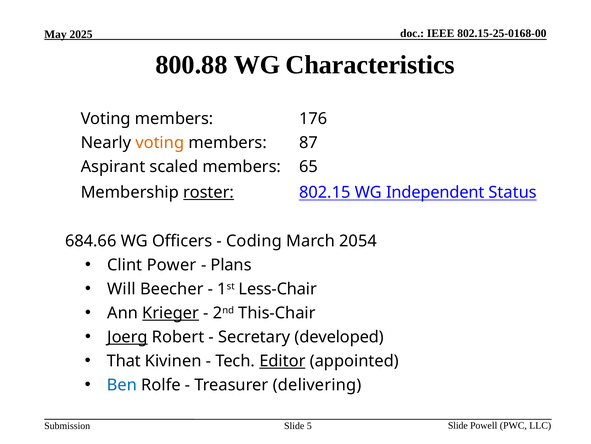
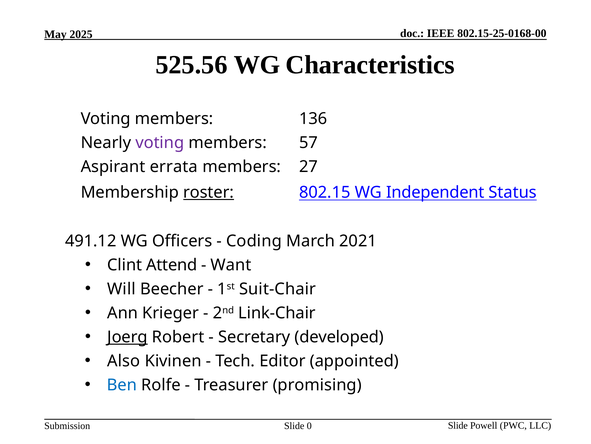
800.88: 800.88 -> 525.56 (191, 65)
176: 176 -> 136 (313, 119)
voting colour: orange -> purple (160, 142)
87: 87 -> 57 (308, 142)
scaled: scaled -> errata (174, 166)
65: 65 -> 27 (308, 166)
684.66: 684.66 -> 491.12 (91, 241)
2054: 2054 -> 2021 (358, 241)
Power: Power -> Attend (172, 265)
Plans: Plans -> Want (231, 265)
Less-Chair: Less-Chair -> Suit-Chair (278, 289)
Krieger underline: present -> none (171, 313)
This-Chair: This-Chair -> Link-Chair (277, 313)
That: That -> Also (124, 361)
Editor underline: present -> none (282, 361)
delivering: delivering -> promising (317, 385)
5: 5 -> 0 (309, 425)
